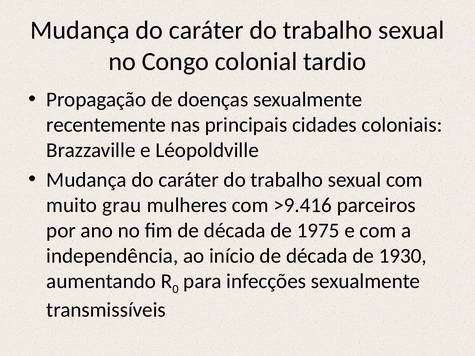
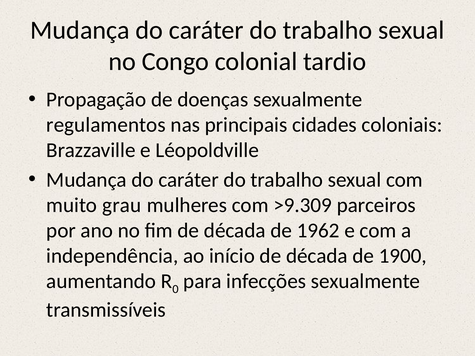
recentemente: recentemente -> regulamentos (106, 125)
>9.416: >9.416 -> >9.309 (303, 205)
1975: 1975 -> 1962 (318, 231)
1930: 1930 -> 1900 (403, 256)
